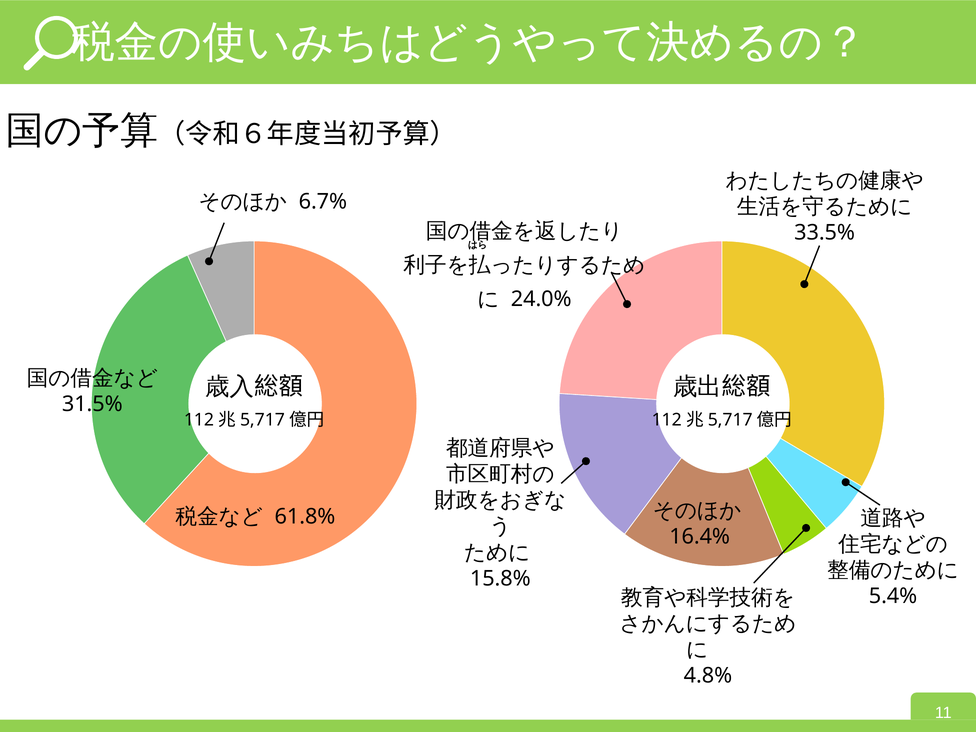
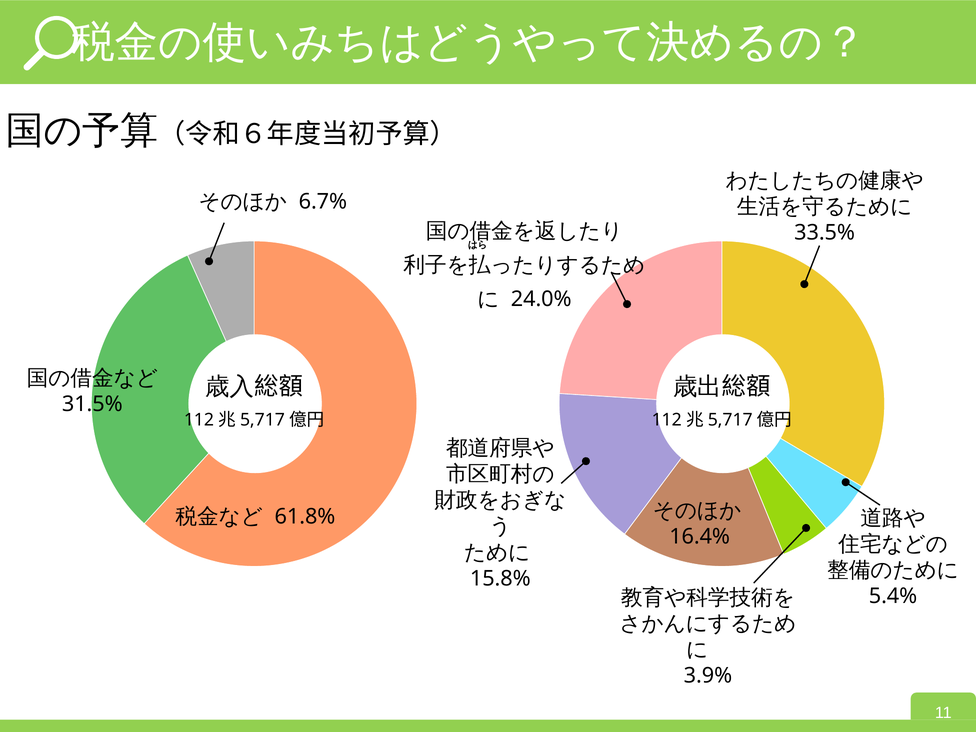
4.8%: 4.8% -> 3.9% (708, 675)
